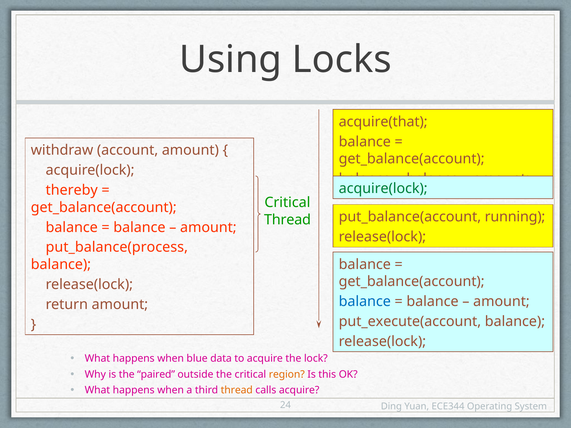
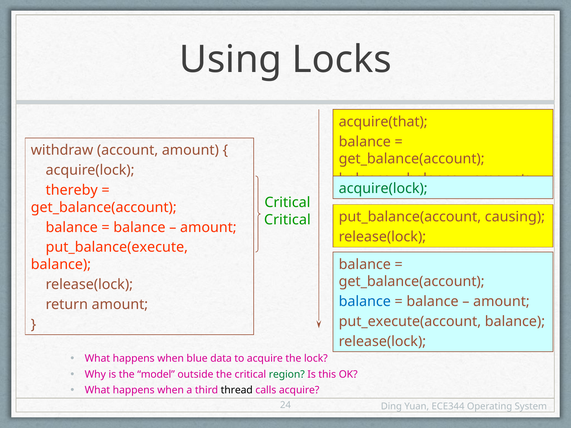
running: running -> causing (515, 217)
Thread: Thread -> Critical (287, 220)
put_balance(process: put_balance(process -> put_balance(execute (117, 247)
paired: paired -> model (156, 375)
region colour: orange -> green (287, 375)
thread colour: orange -> black (237, 390)
